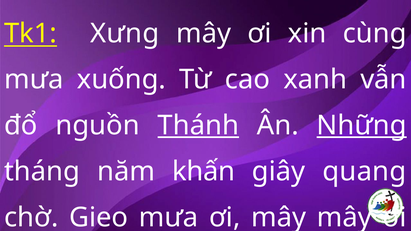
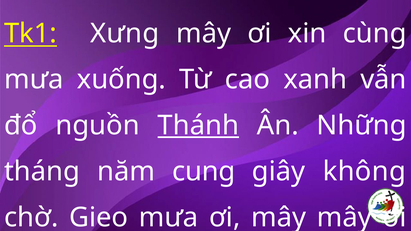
Những underline: present -> none (362, 126)
năm khấn: khấn -> cung (204, 172)
quang: quang -> không (364, 172)
